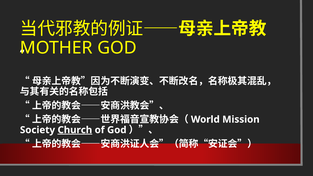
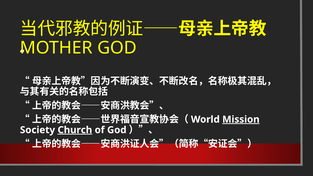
Mission underline: none -> present (241, 119)
